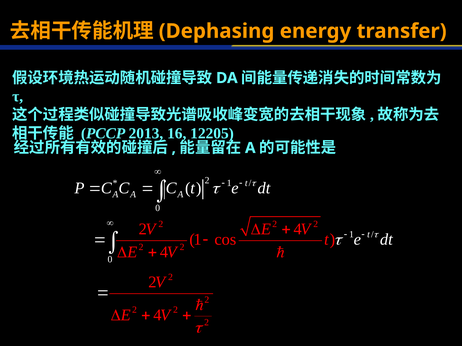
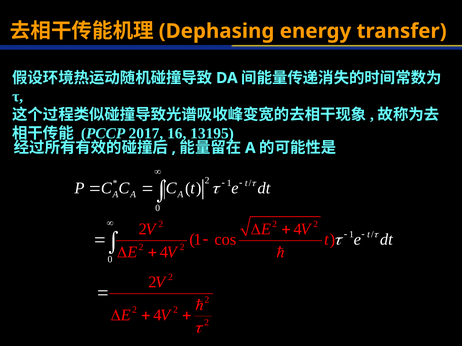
2013: 2013 -> 2017 (146, 134)
12205: 12205 -> 13195 (212, 134)
